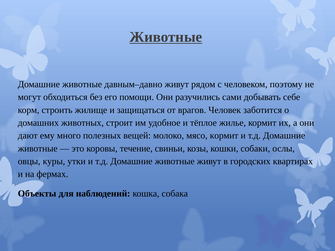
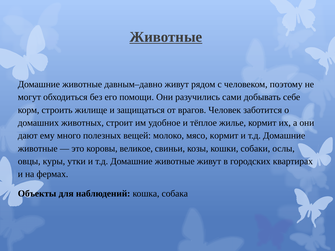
течение: течение -> великое (136, 149)
